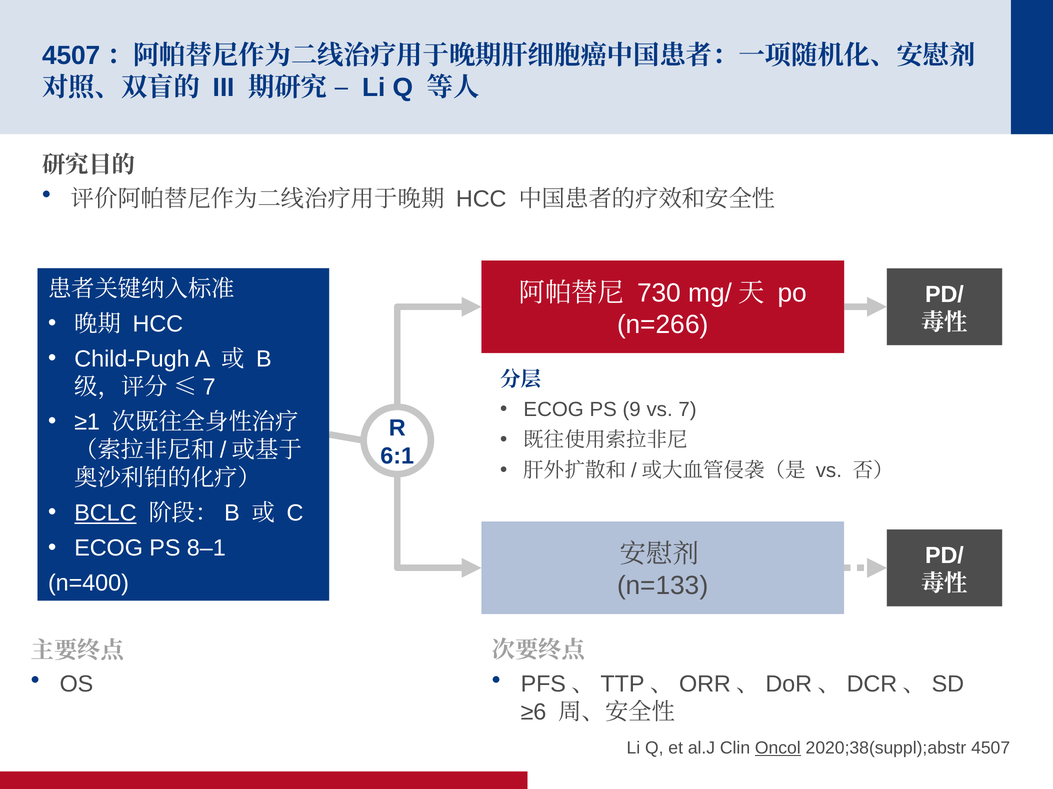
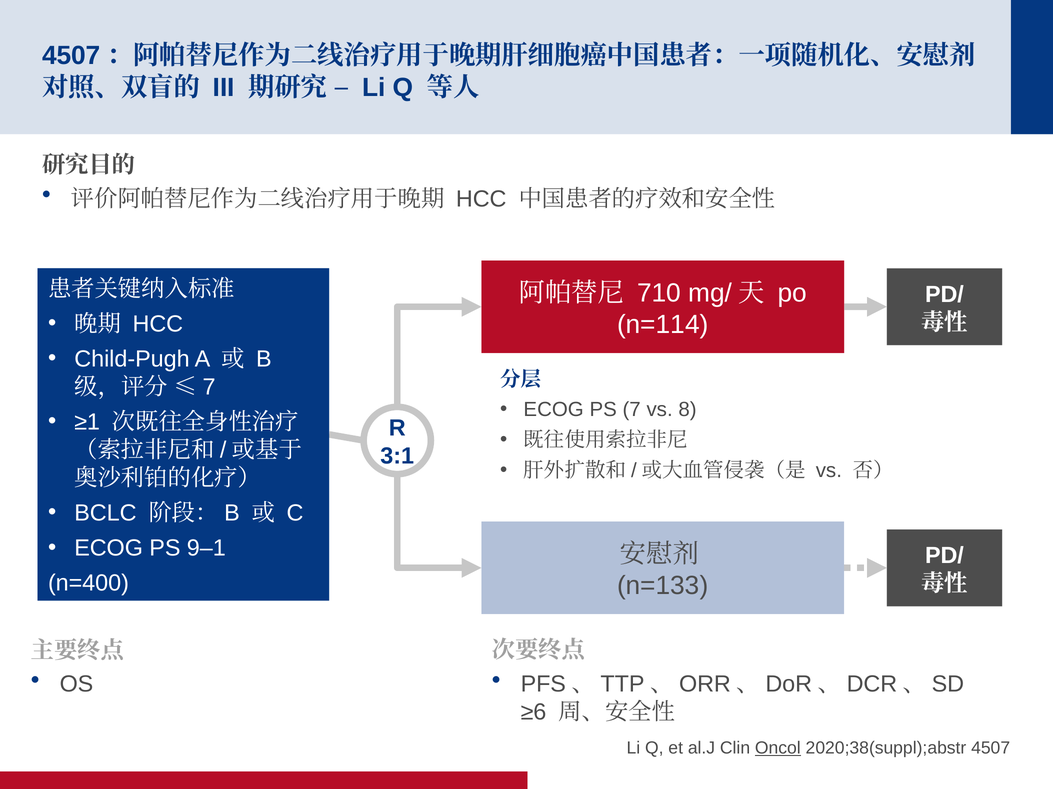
730: 730 -> 710 (659, 293)
n=266: n=266 -> n=114 (663, 325)
9: 9 -> 7 (632, 410)
7: 7 -> 8 (687, 410)
6:1: 6:1 -> 3:1 (397, 457)
BCLC underline: present -> none (105, 514)
8–1: 8–1 -> 9–1 (206, 549)
